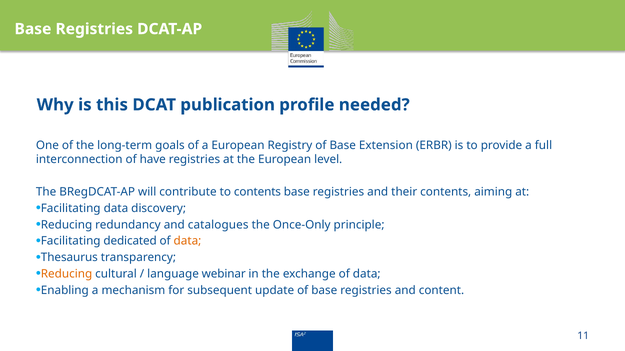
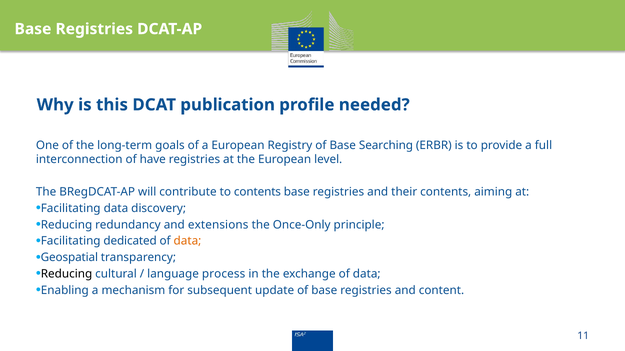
Extension: Extension -> Searching (386, 145)
catalogues: catalogues -> extensions (218, 225)
Thesaurus: Thesaurus -> Geospatial (69, 258)
Reducing colour: orange -> black (67, 274)
webinar: webinar -> process (224, 274)
